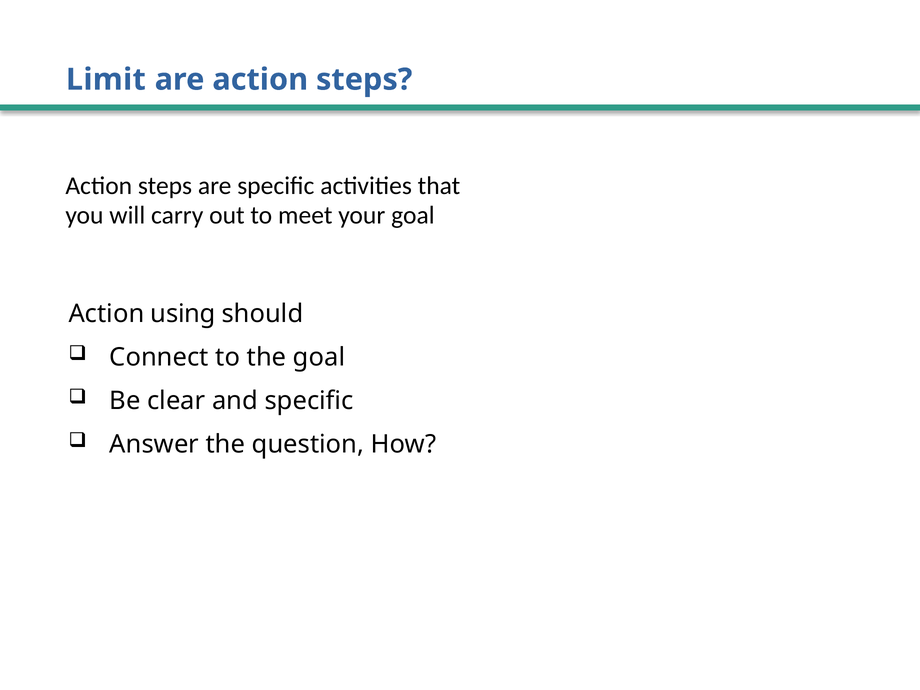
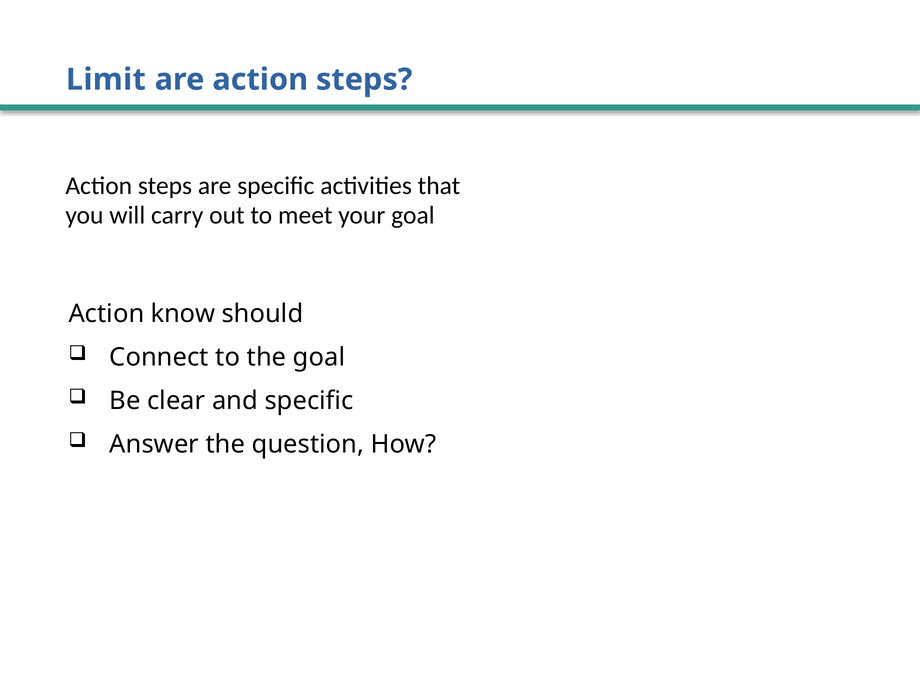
using: using -> know (183, 314)
